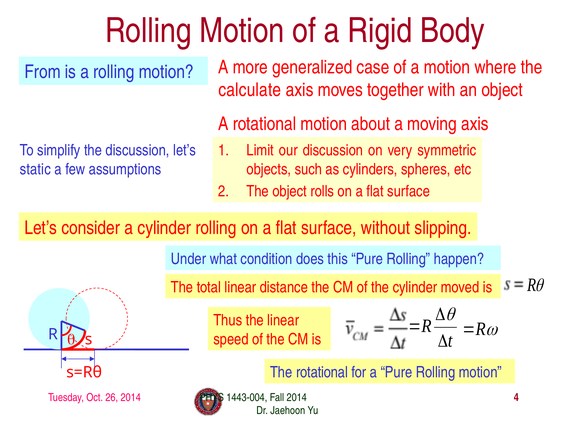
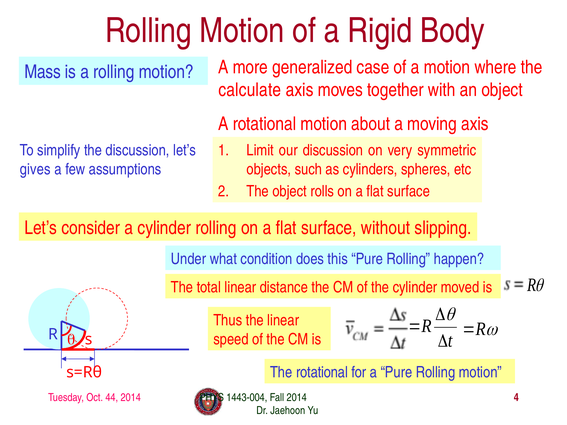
From: From -> Mass (43, 72)
static: static -> gives (35, 169)
26: 26 -> 44 (112, 398)
